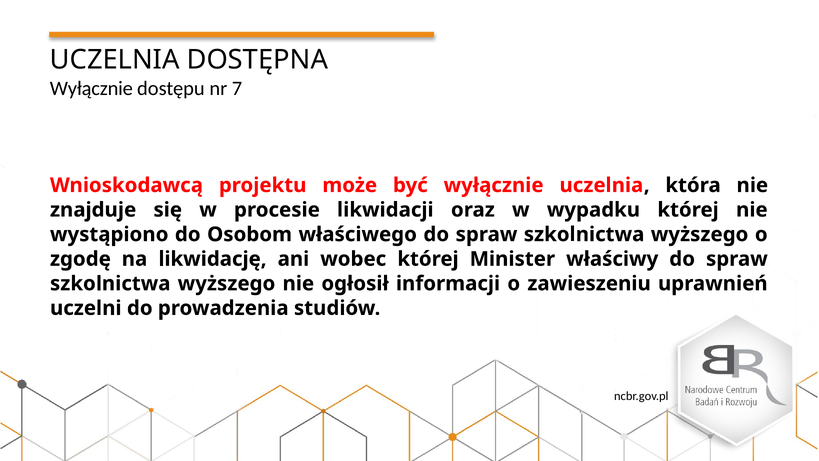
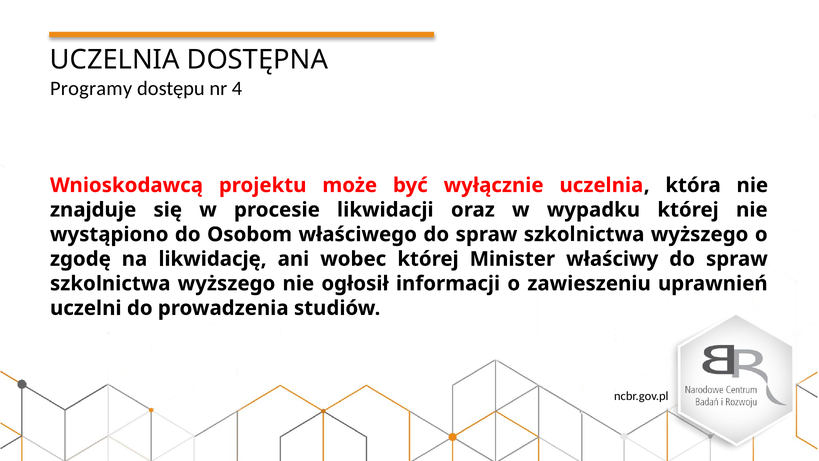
Wyłącznie: Wyłącznie -> Programy (91, 88)
7: 7 -> 4 (237, 88)
